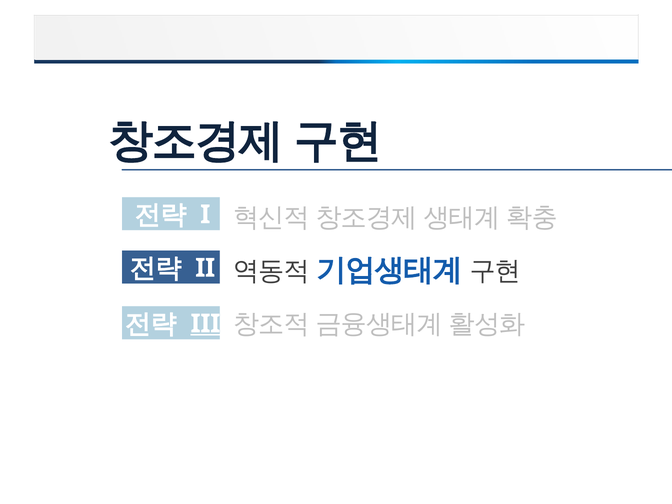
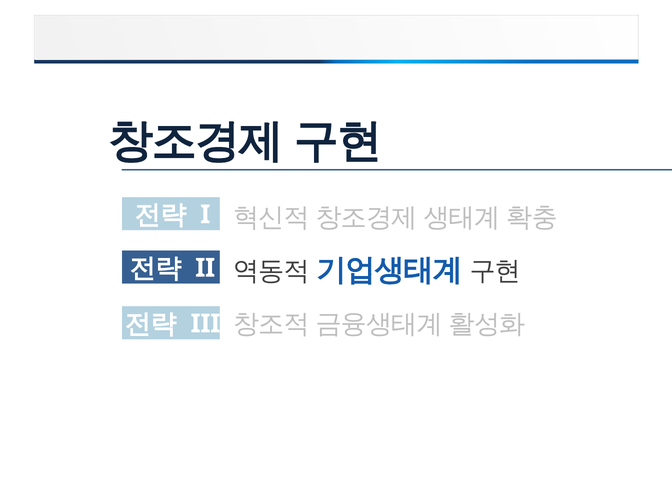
III underline: present -> none (205, 324)
